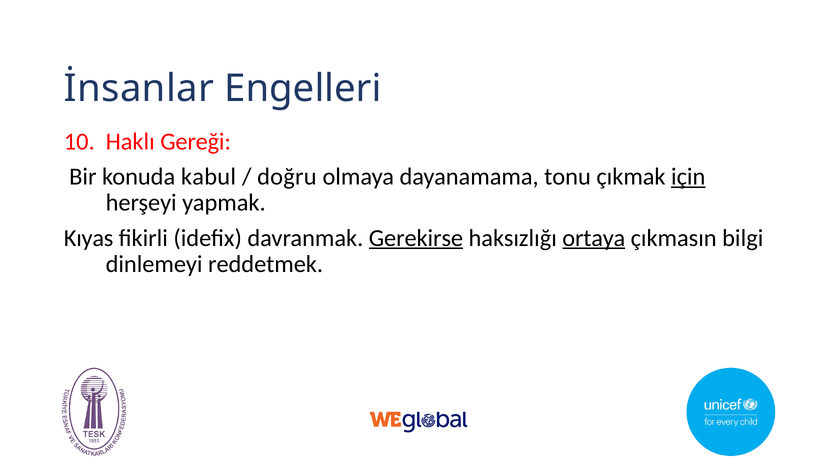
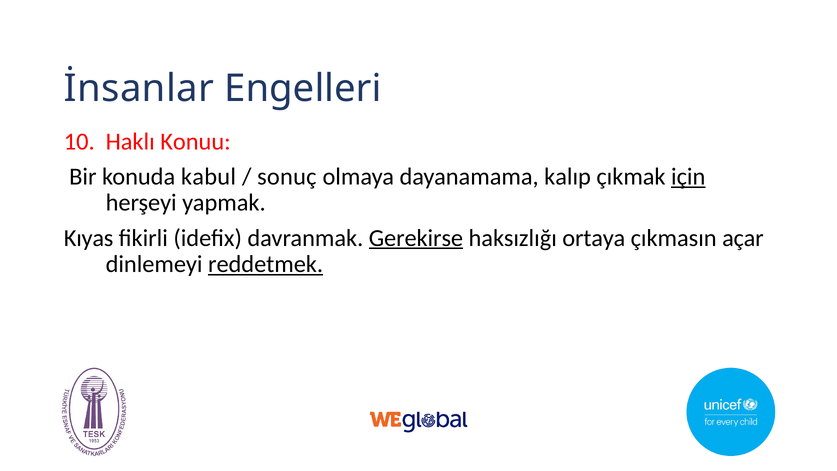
Gereği: Gereği -> Konuu (196, 141)
doğru: doğru -> sonuç (287, 177)
tonu: tonu -> kalıp (568, 177)
ortaya underline: present -> none (594, 238)
bilgi: bilgi -> açar (743, 238)
reddetmek underline: none -> present (266, 264)
